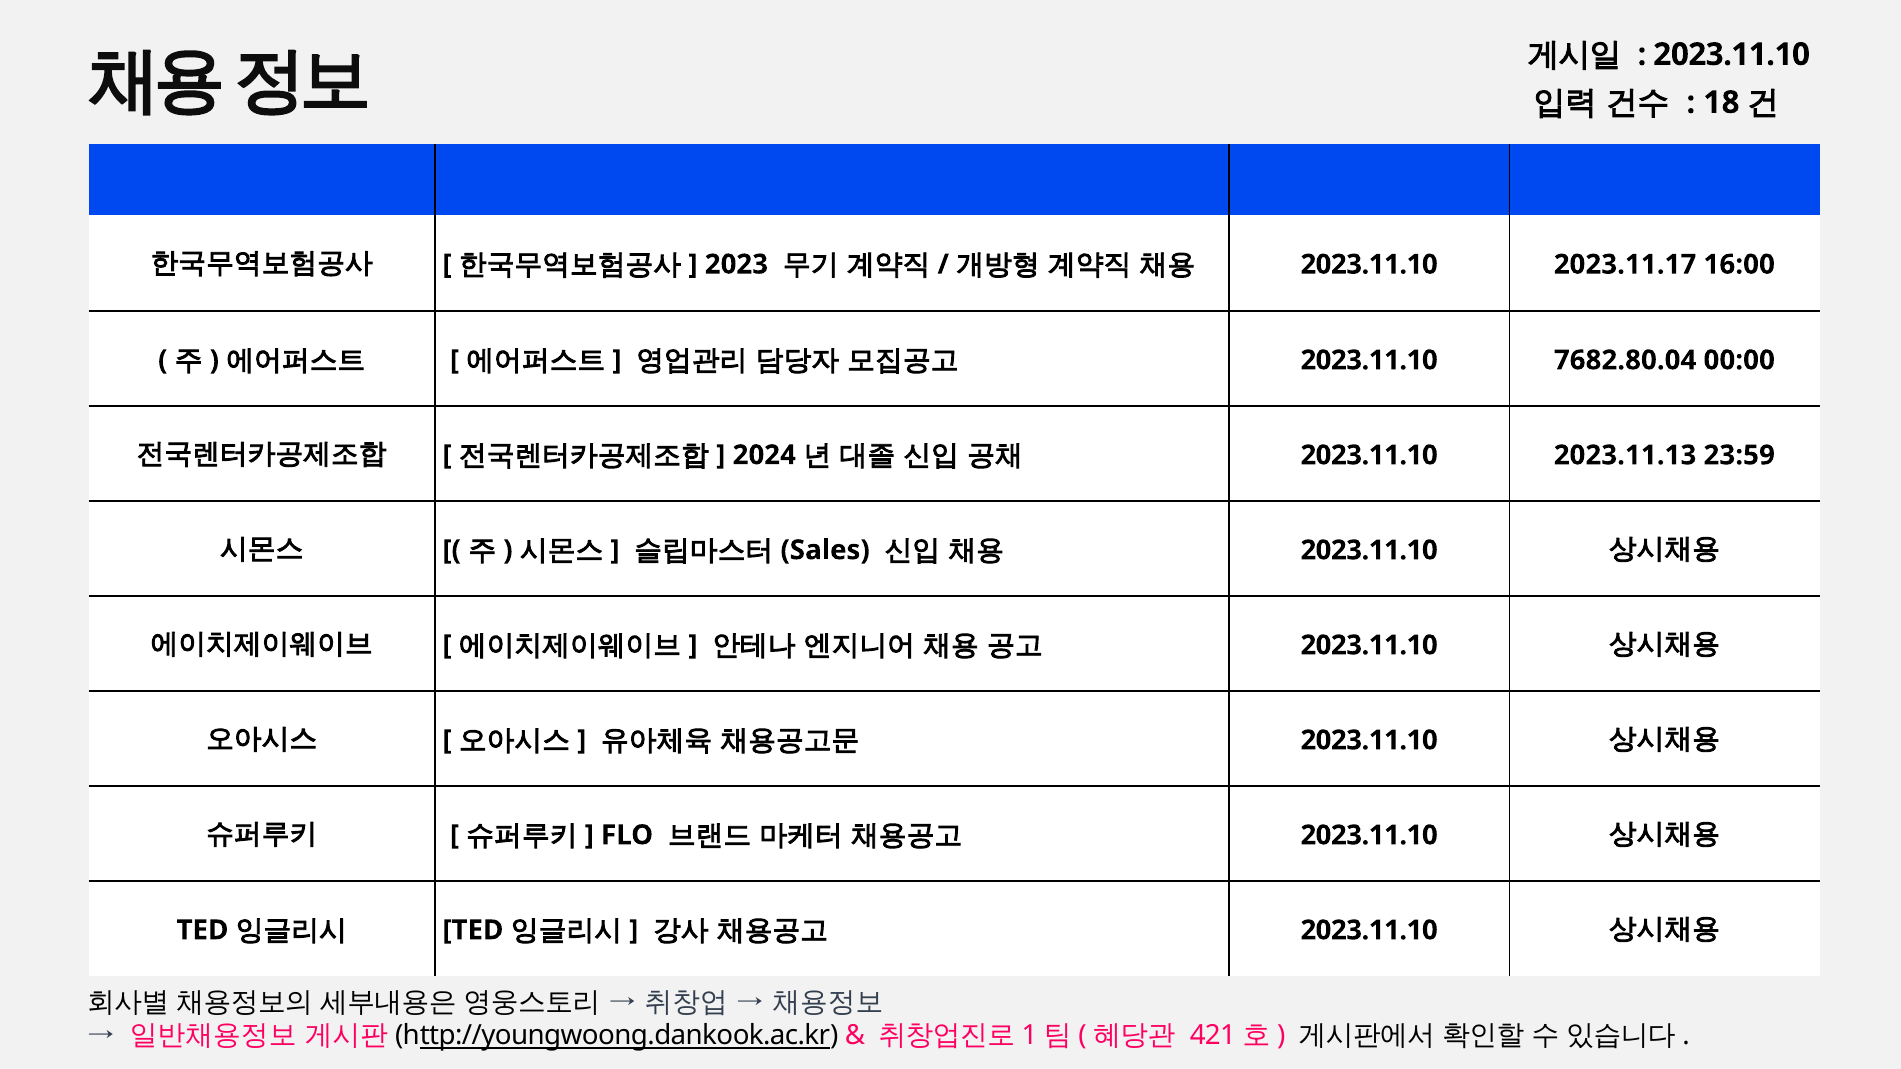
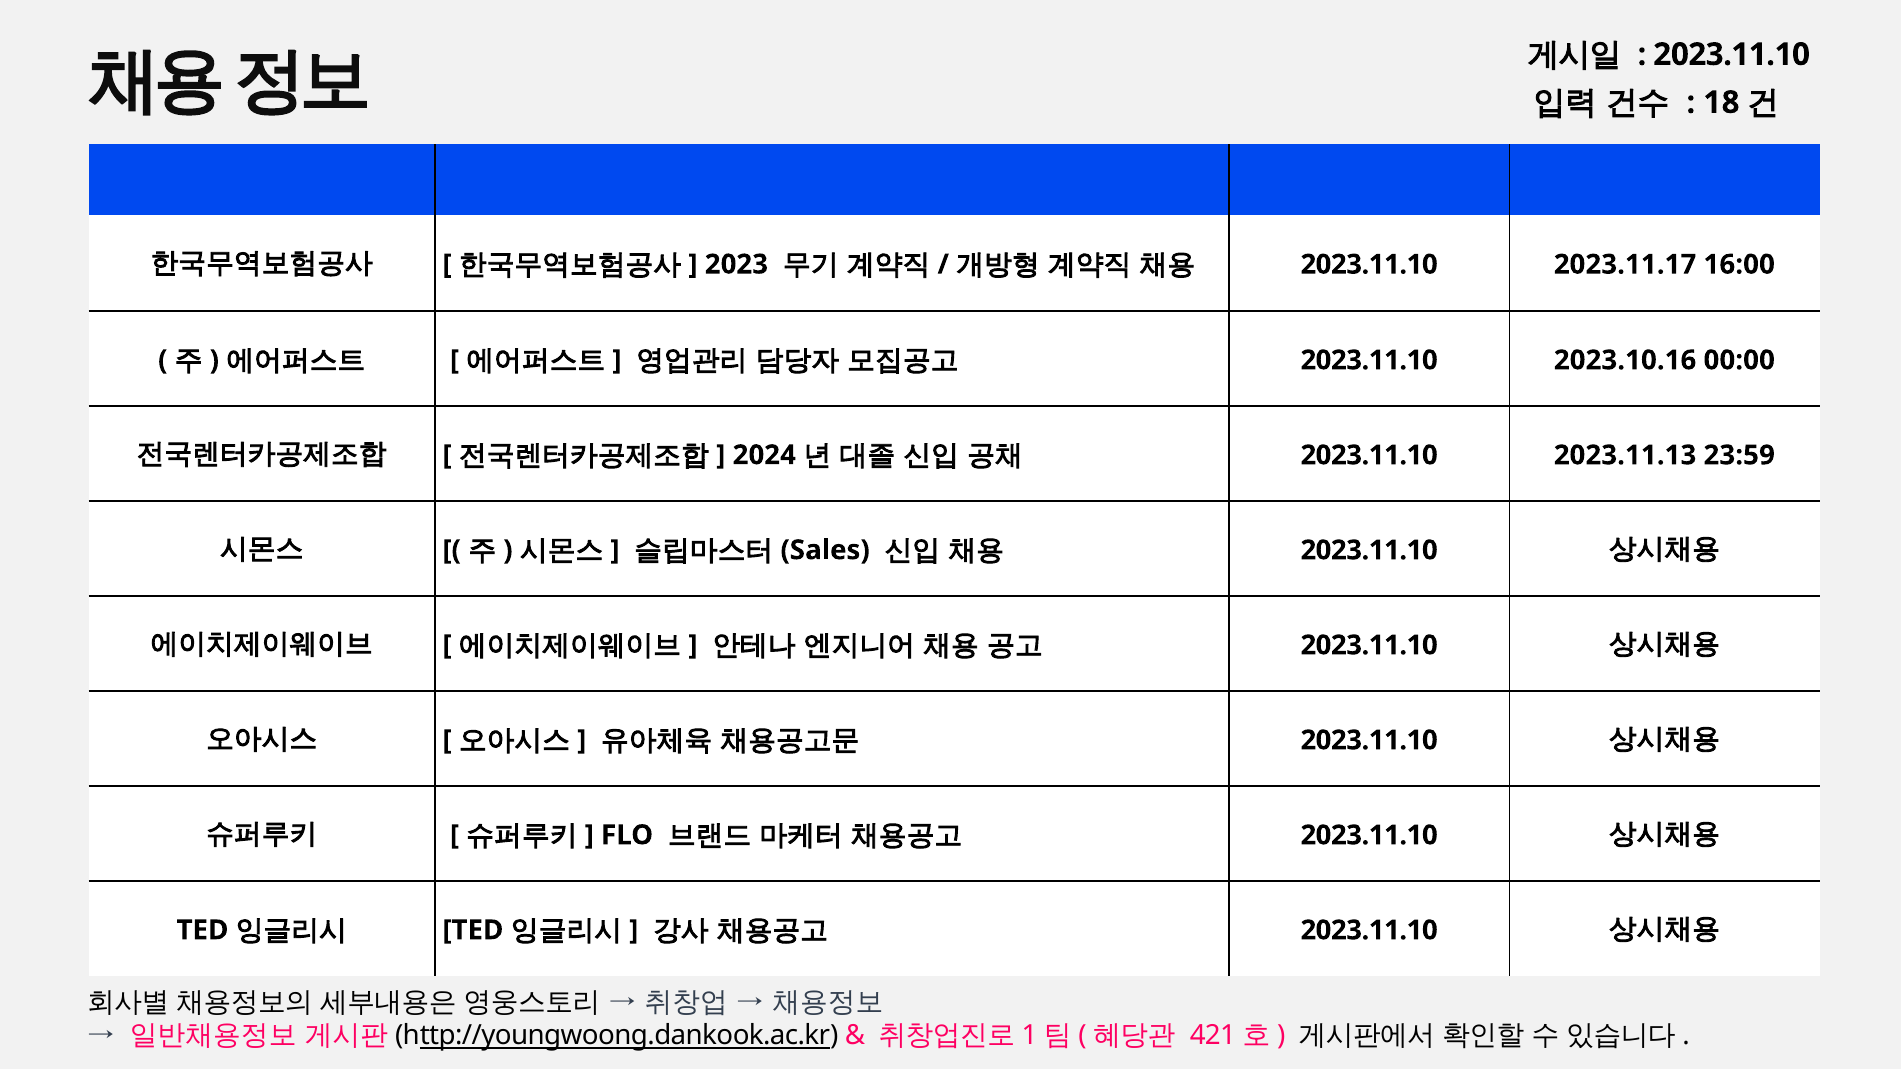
7682.80.04: 7682.80.04 -> 2023.10.16 (1625, 360)
